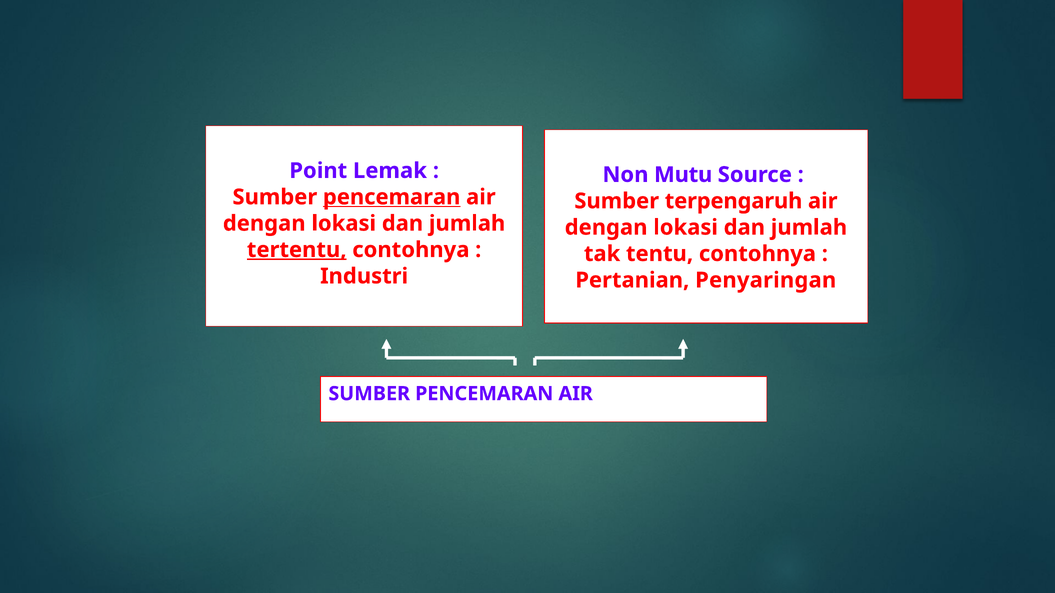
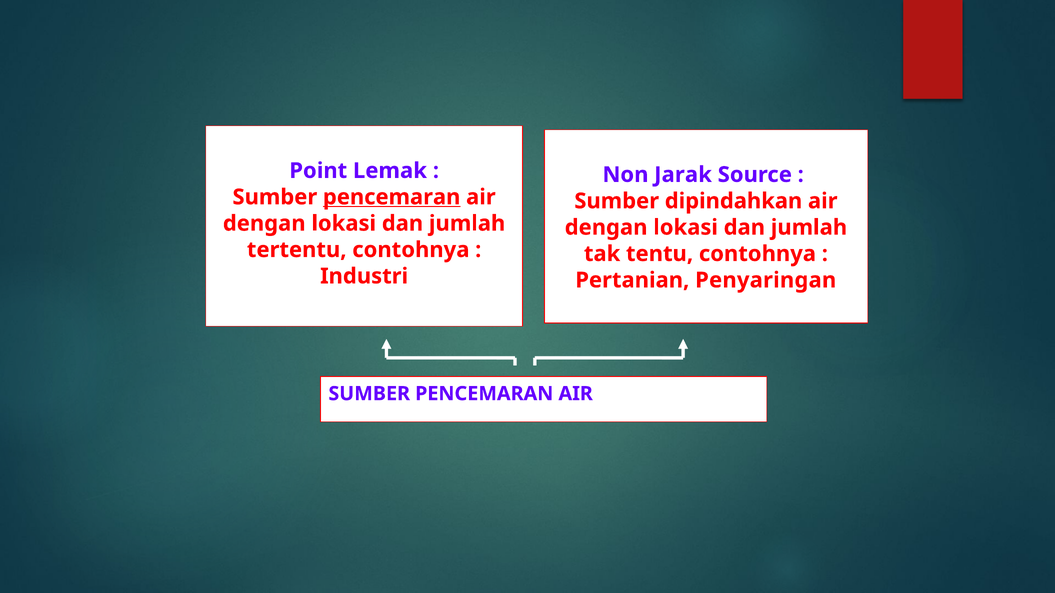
Mutu: Mutu -> Jarak (683, 175)
terpengaruh: terpengaruh -> dipindahkan (734, 201)
tertentu underline: present -> none (297, 250)
